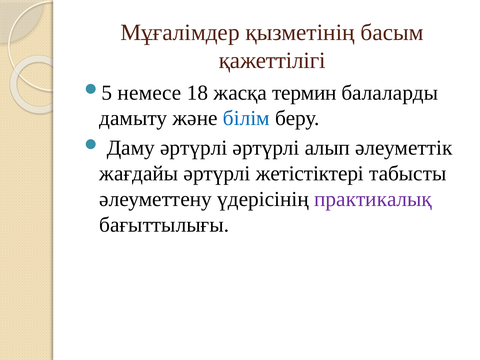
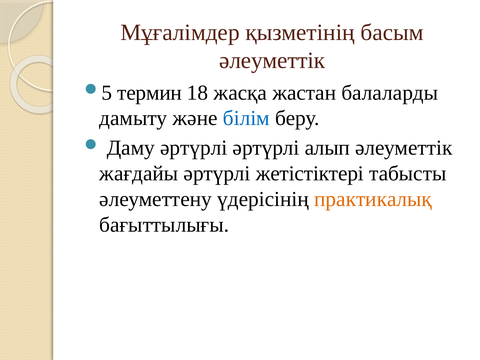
қажеттілігі: қажеттілігі -> әлеуметтік (272, 60)
немесе: немесе -> термин (150, 93)
термин: термин -> жастан (304, 93)
практикалық colour: purple -> orange (373, 199)
